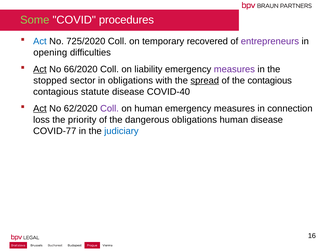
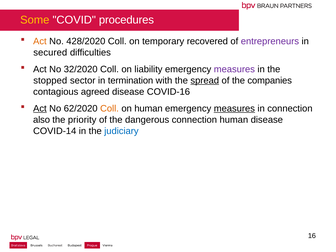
Some colour: light green -> yellow (35, 20)
Act colour: blue -> orange (40, 41)
725/2020: 725/2020 -> 428/2020 (86, 41)
opening: opening -> secured (50, 53)
Act underline: present -> none (40, 69)
66/2020: 66/2020 -> 32/2020 (81, 69)
in obligations: obligations -> termination (131, 81)
the contagious: contagious -> companies (270, 81)
statute: statute -> agreed (95, 92)
COVID-40: COVID-40 -> COVID-16 (168, 92)
Coll colour: purple -> orange (109, 109)
measures underline: none -> present (234, 109)
loss: loss -> also (42, 120)
dangerous obligations: obligations -> connection (194, 120)
COVID-77: COVID-77 -> COVID-14 (55, 131)
